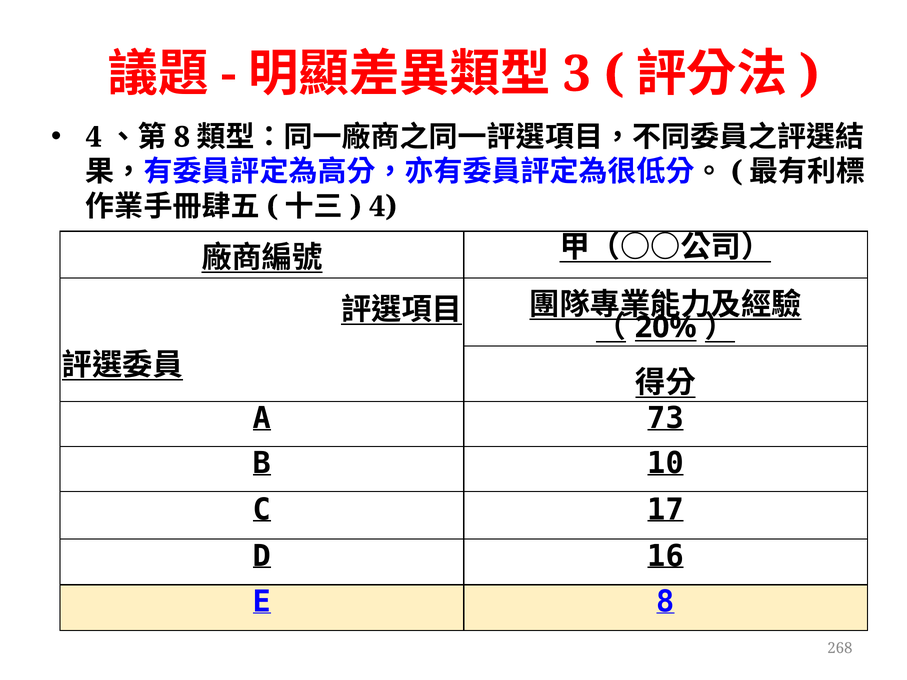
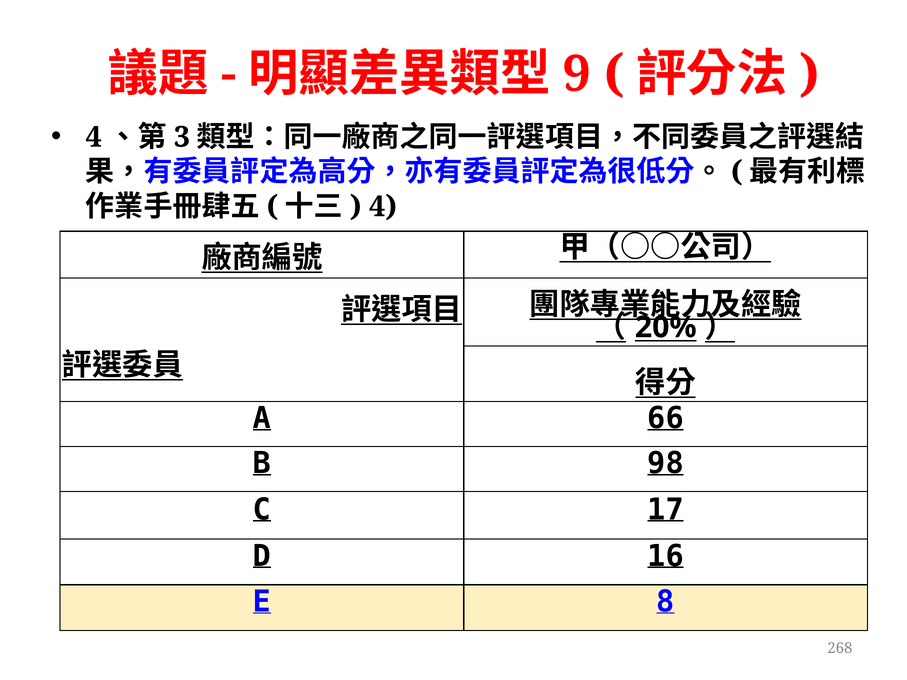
3: 3 -> 9 (577, 74)
8: 8 -> 3 (182, 137)
73: 73 -> 66 (666, 419)
10: 10 -> 98 (666, 464)
